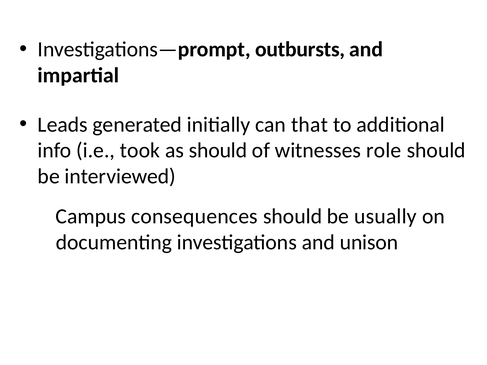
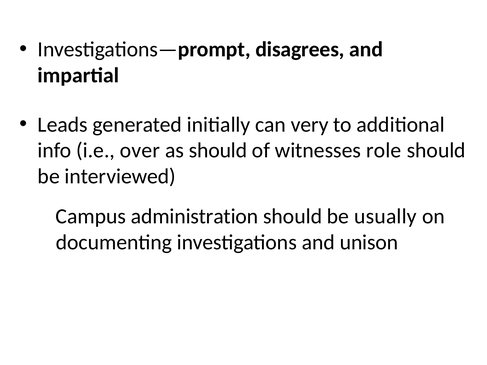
outbursts: outbursts -> disagrees (300, 49)
that: that -> very (310, 125)
took: took -> over (140, 151)
consequences: consequences -> administration (195, 216)
